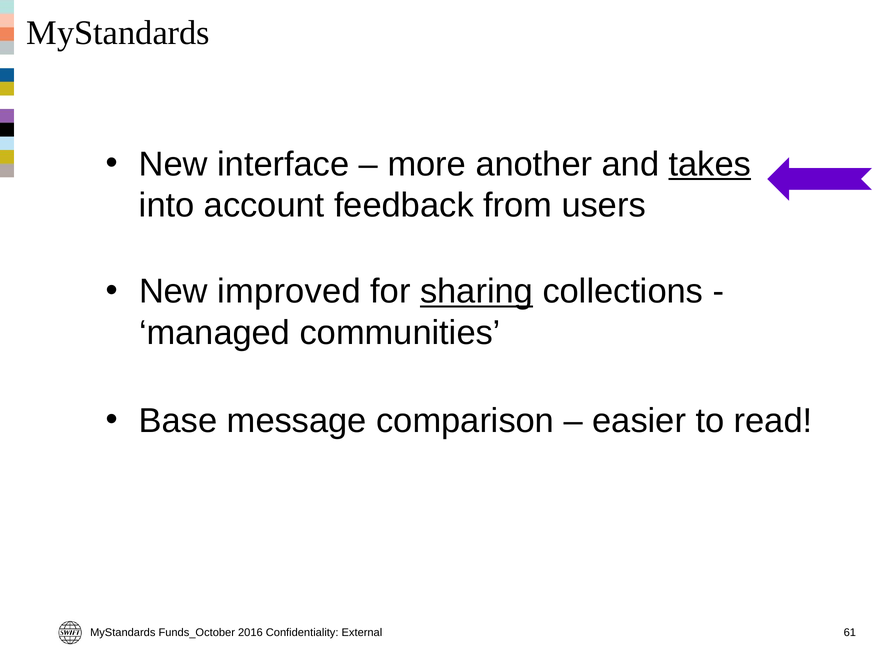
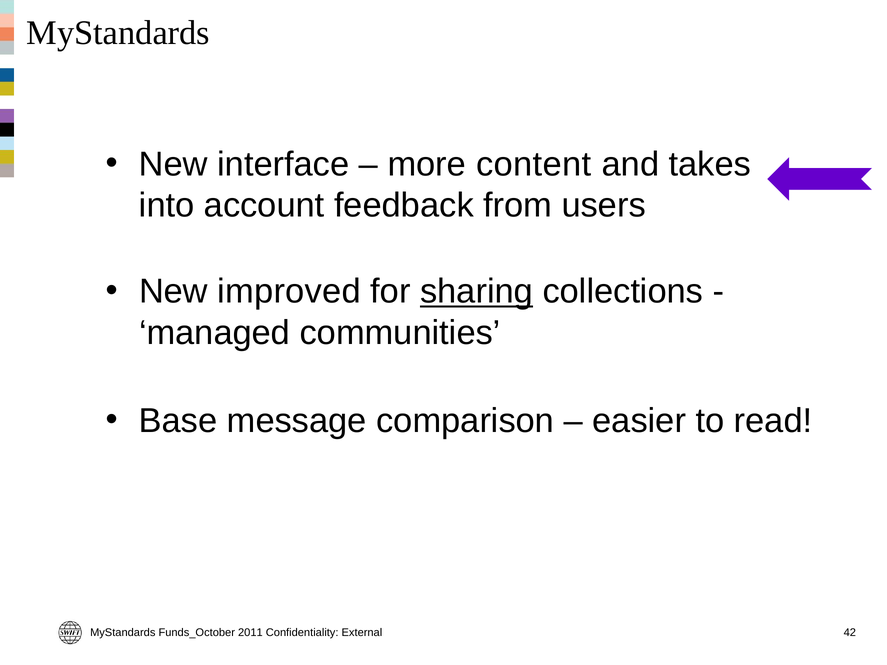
another: another -> content (534, 164)
takes underline: present -> none (710, 164)
2016: 2016 -> 2011 (250, 633)
61: 61 -> 42 (850, 633)
